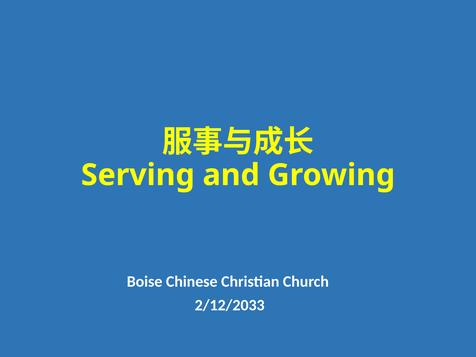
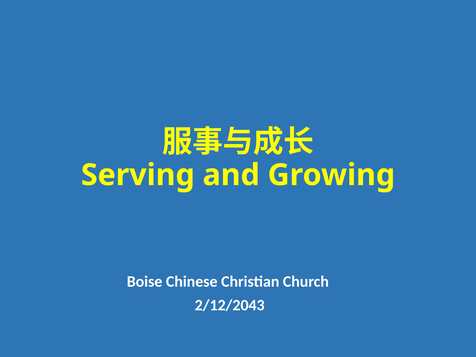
2/12/2033: 2/12/2033 -> 2/12/2043 (230, 305)
